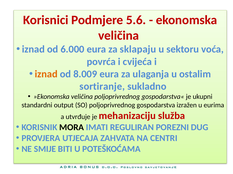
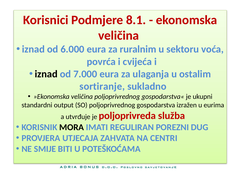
5.6: 5.6 -> 8.1 (136, 20)
sklapaju: sklapaju -> ruralnim (138, 49)
iznad colour: orange -> black (46, 74)
8.009: 8.009 -> 7.000 (85, 74)
mehanizaciju: mehanizaciju -> poljoprivreda (127, 116)
